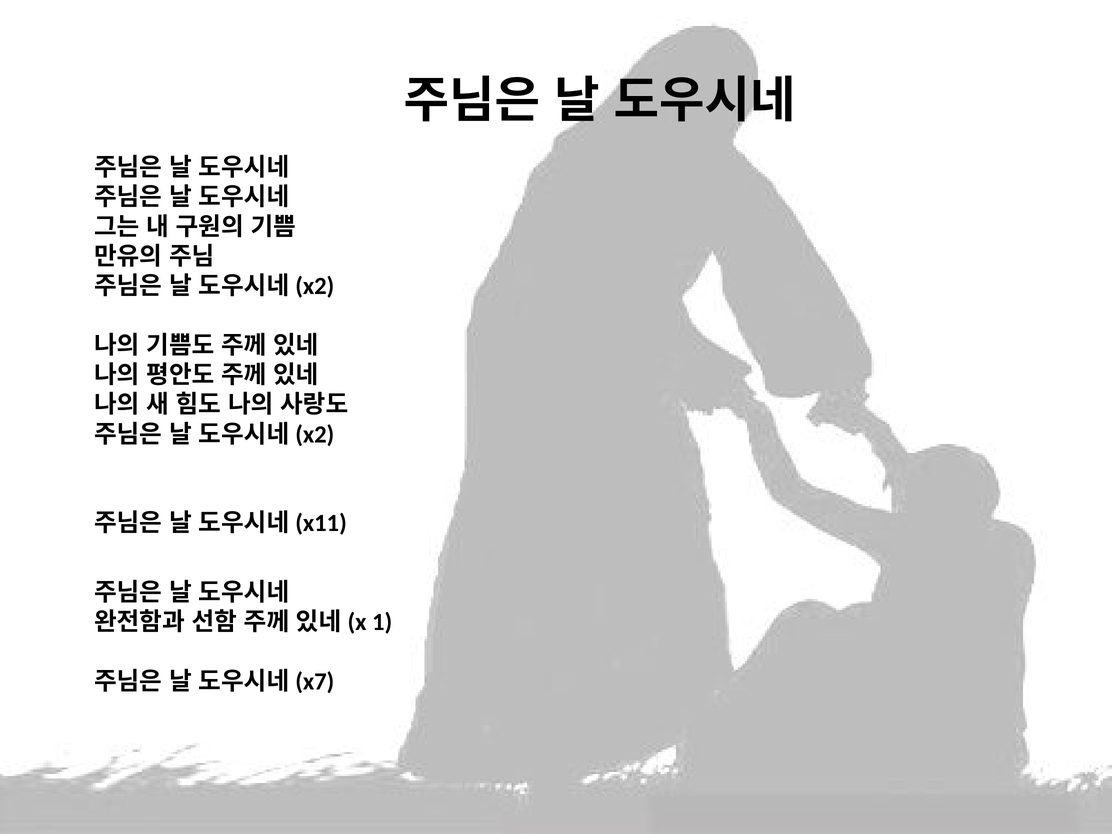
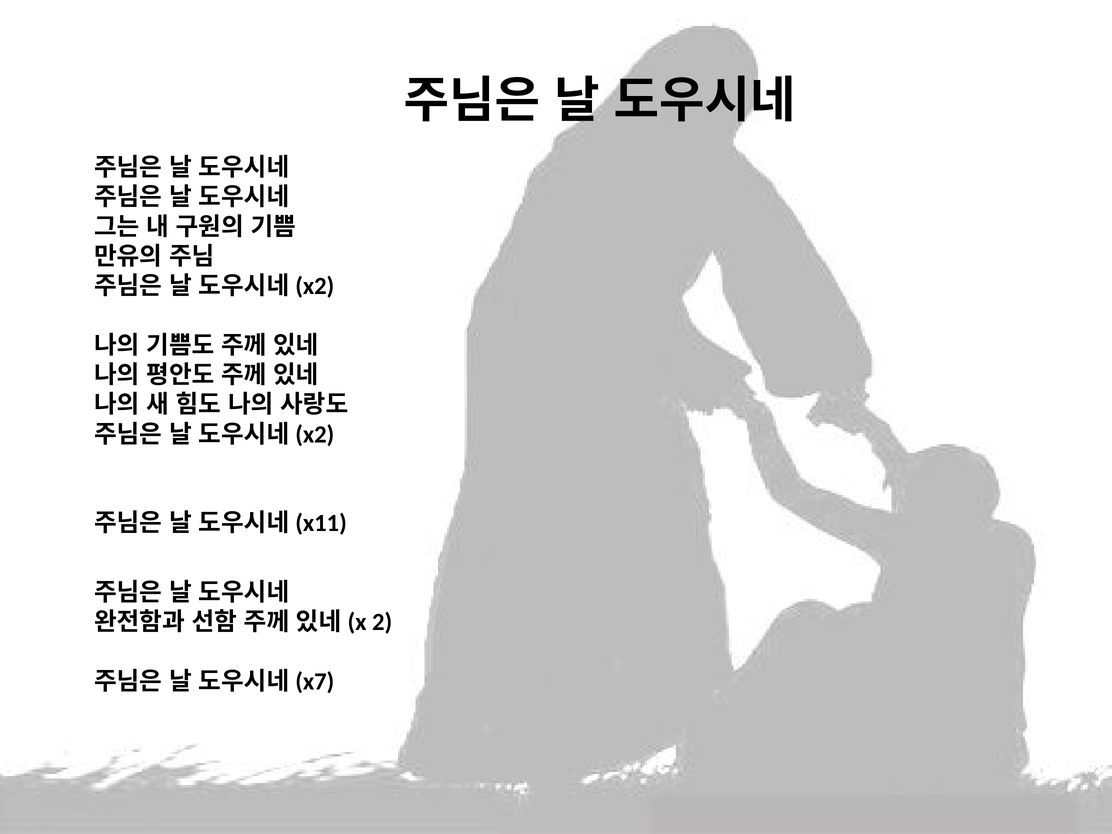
1: 1 -> 2 (382, 622)
